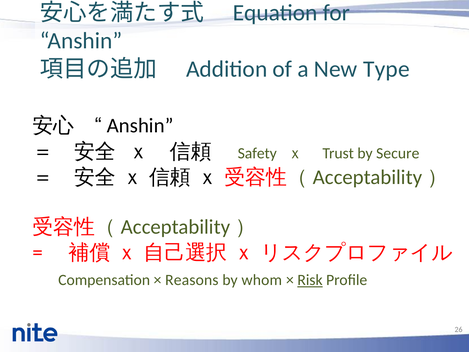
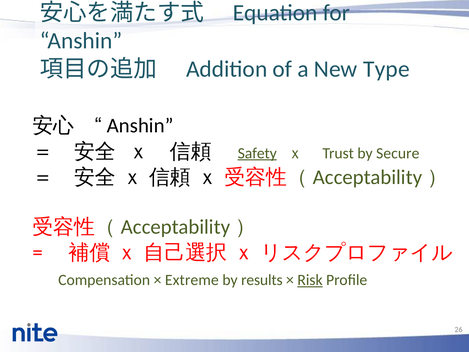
Safety underline: none -> present (257, 153)
Reasons: Reasons -> Extreme (192, 280)
whom: whom -> results (262, 280)
